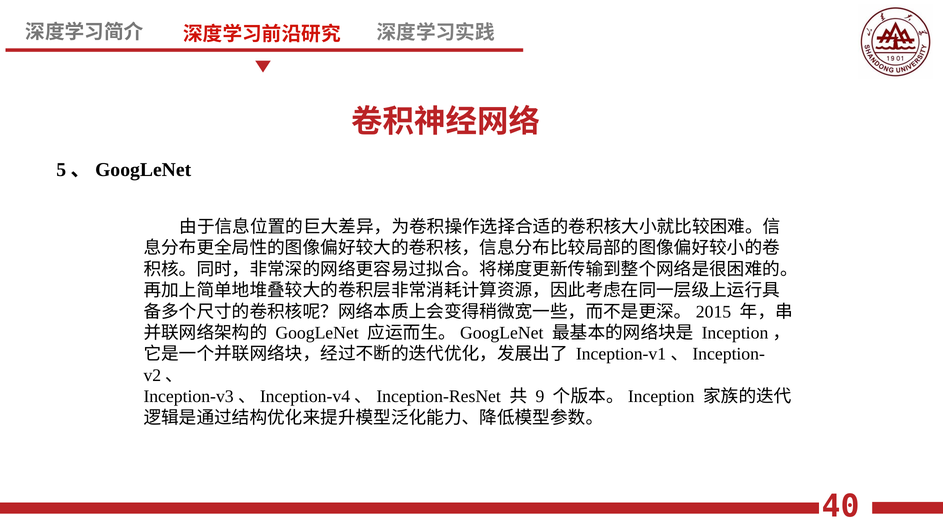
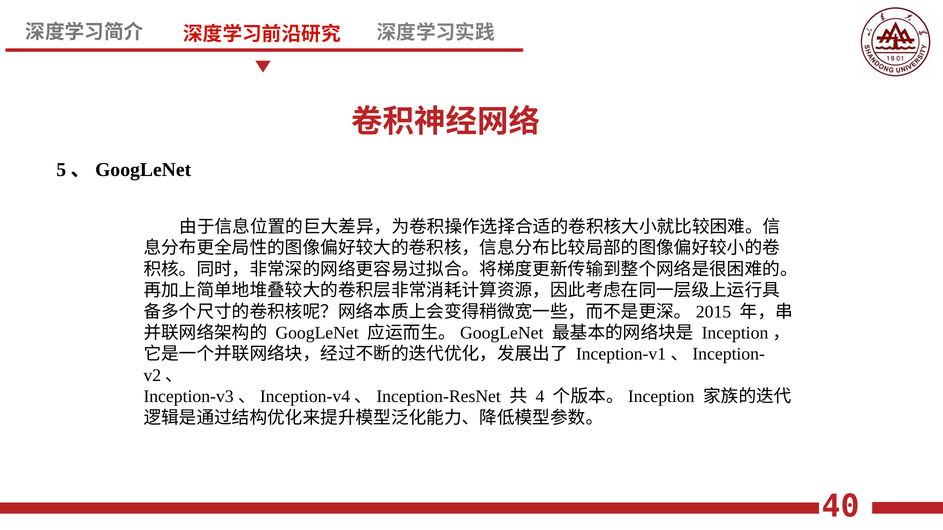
9: 9 -> 4 (540, 397)
